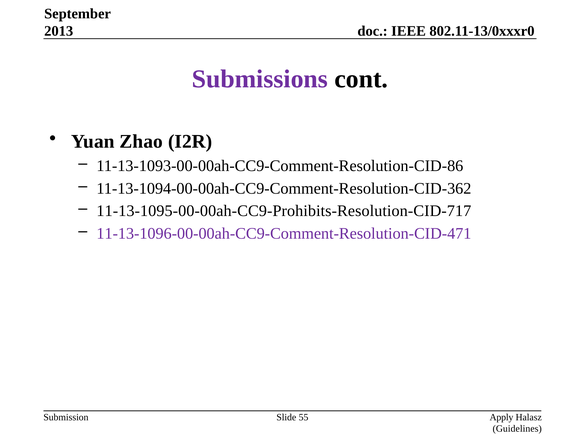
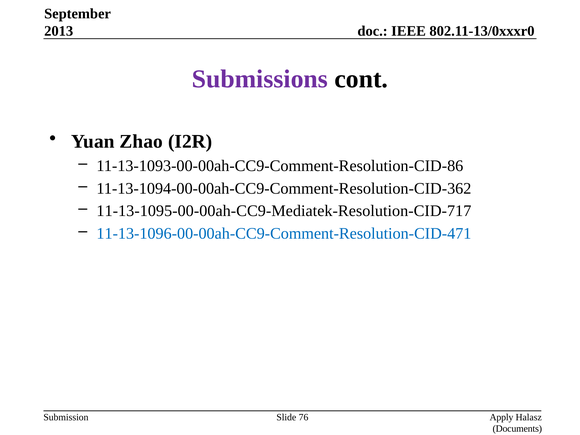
11-13-1095-00-00ah-CC9-Prohibits-Resolution-CID-717: 11-13-1095-00-00ah-CC9-Prohibits-Resolution-CID-717 -> 11-13-1095-00-00ah-CC9-Mediatek-Resolution-CID-717 (284, 211)
11-13-1096-00-00ah-CC9-Comment-Resolution-CID-471 colour: purple -> blue (284, 233)
55: 55 -> 76 (304, 417)
Guidelines: Guidelines -> Documents (517, 429)
